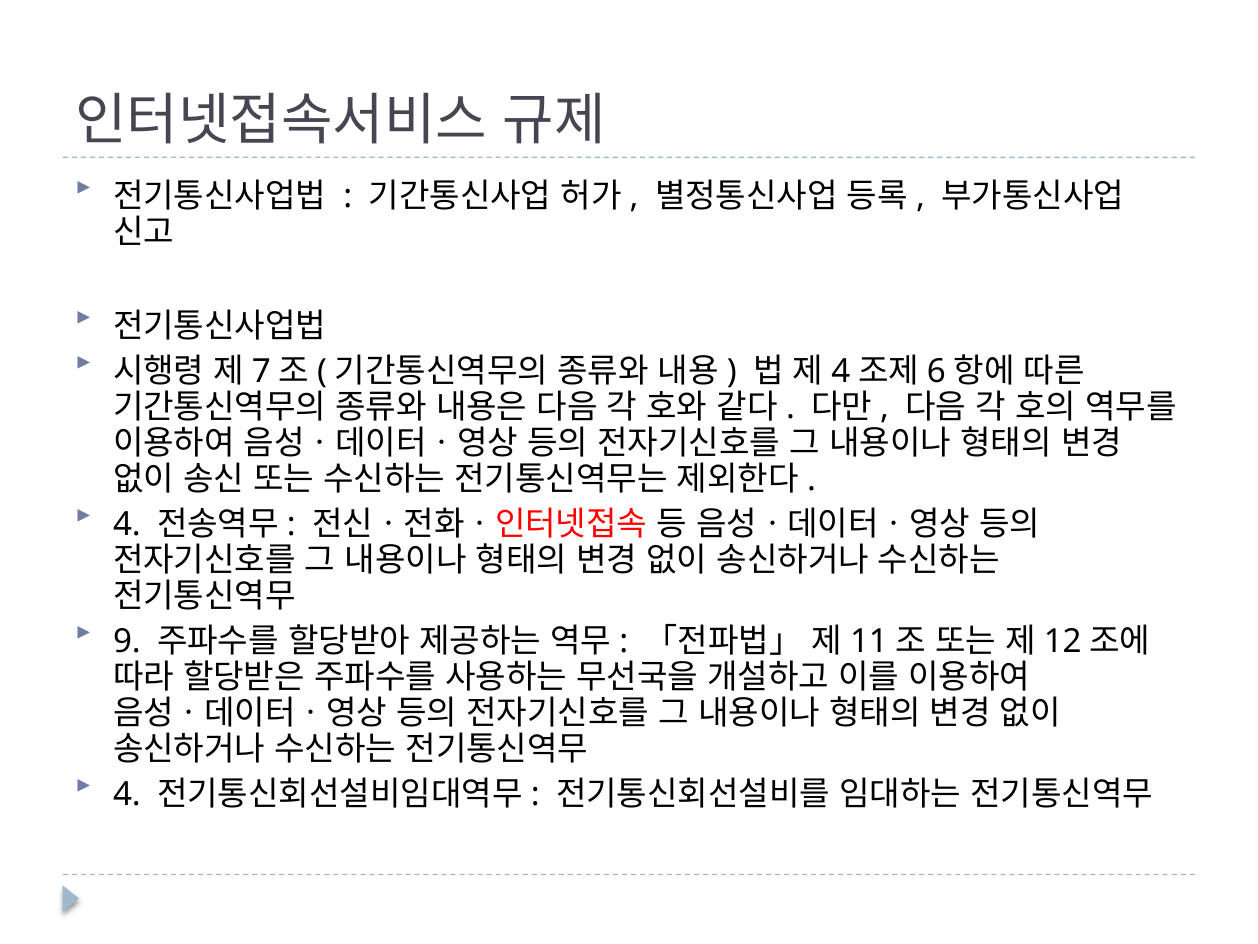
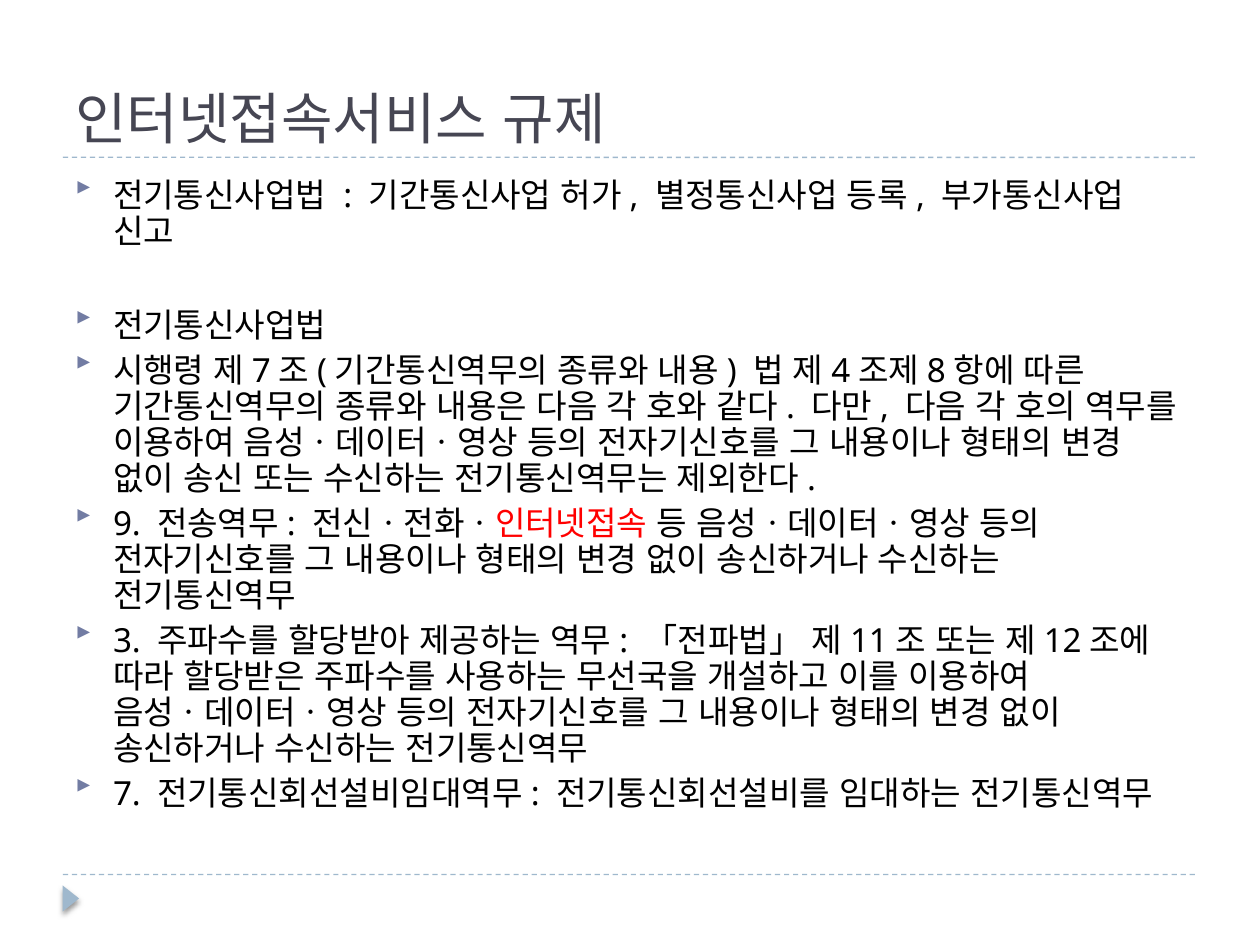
6: 6 -> 8 (936, 372)
4: 4 -> 9 (127, 525)
9: 9 -> 3 (127, 642)
4: 4 -> 7 (127, 794)
